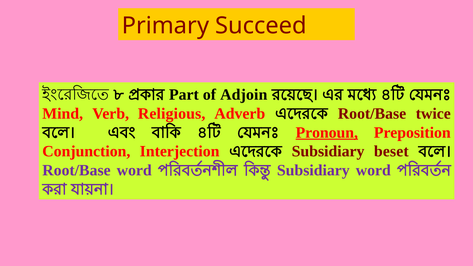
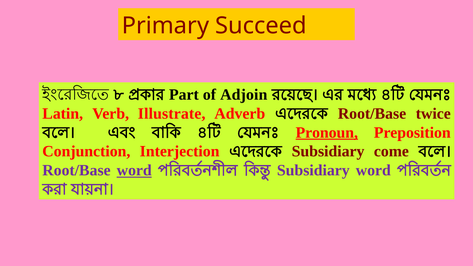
Mind: Mind -> Latin (63, 114)
Religious: Religious -> Illustrate (172, 114)
beset: beset -> come (391, 151)
word underline: none -> present (134, 170)
